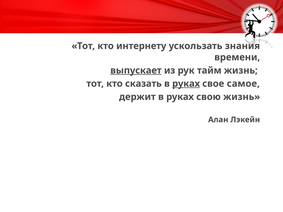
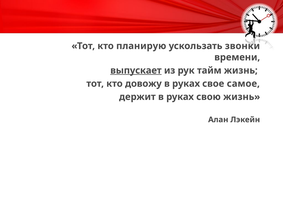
интернету: интернету -> планирую (141, 46)
знания: знания -> звонки (242, 46)
сказать: сказать -> довожу (143, 84)
руках underline: present -> none (186, 84)
